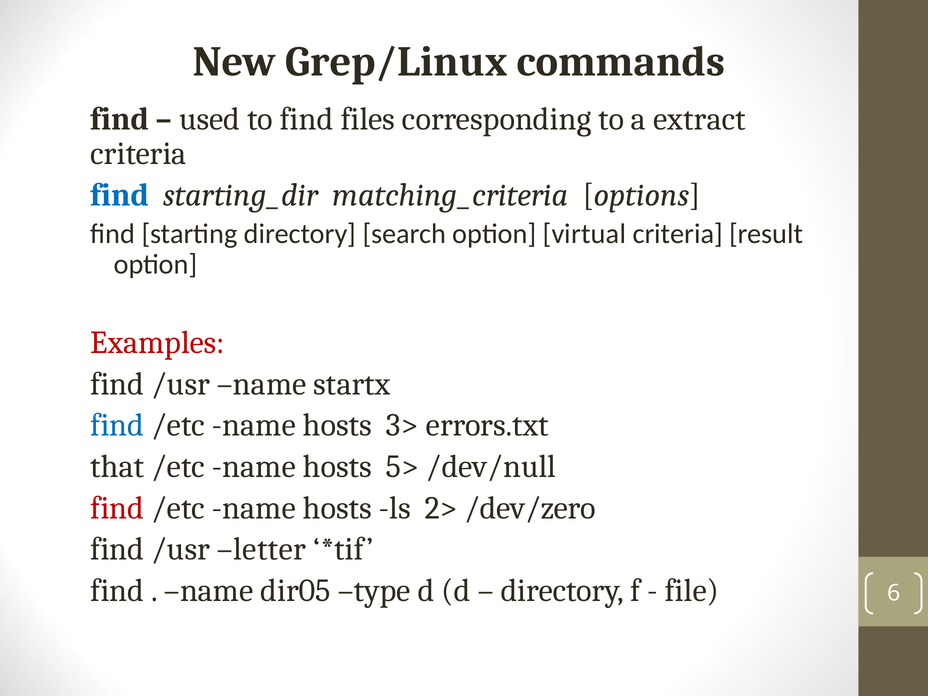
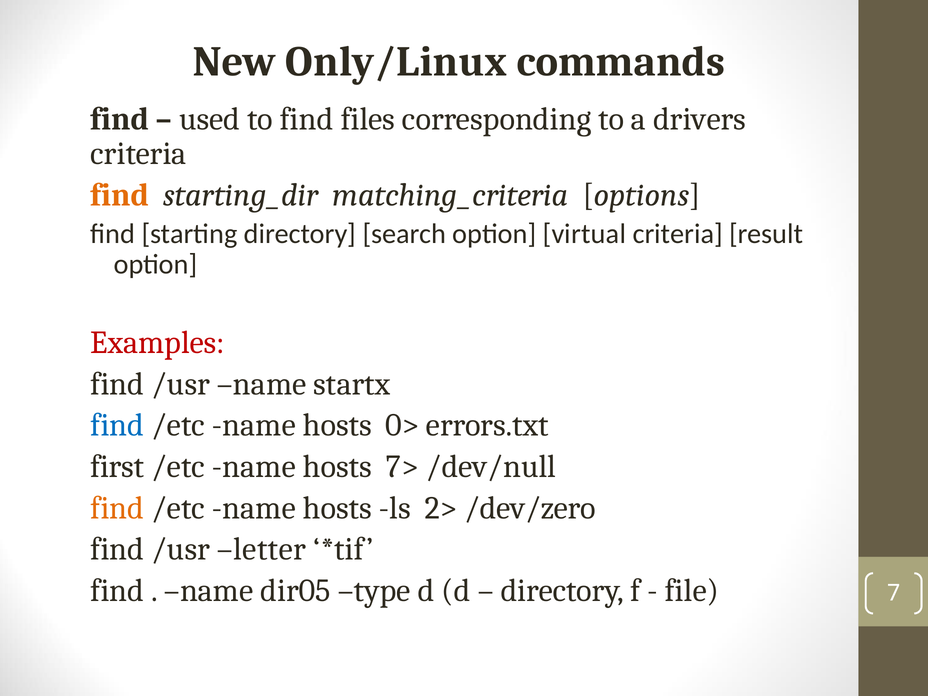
Grep/Linux: Grep/Linux -> Only/Linux (396, 62)
extract: extract -> drivers (700, 119)
find colour: blue -> orange (120, 195)
3>: 3> -> 0> (403, 425)
that: that -> first (117, 467)
5>: 5> -> 7> (402, 467)
find colour: red -> orange (117, 508)
6: 6 -> 7 (894, 593)
